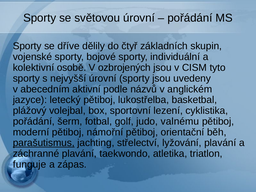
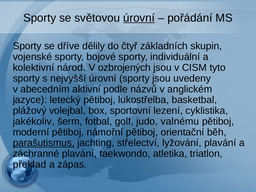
úrovní underline: none -> present (139, 18)
osobě: osobě -> národ (71, 68)
pořádání: pořádání -> jakékoliv (34, 121)
funguje: funguje -> překlad (30, 164)
